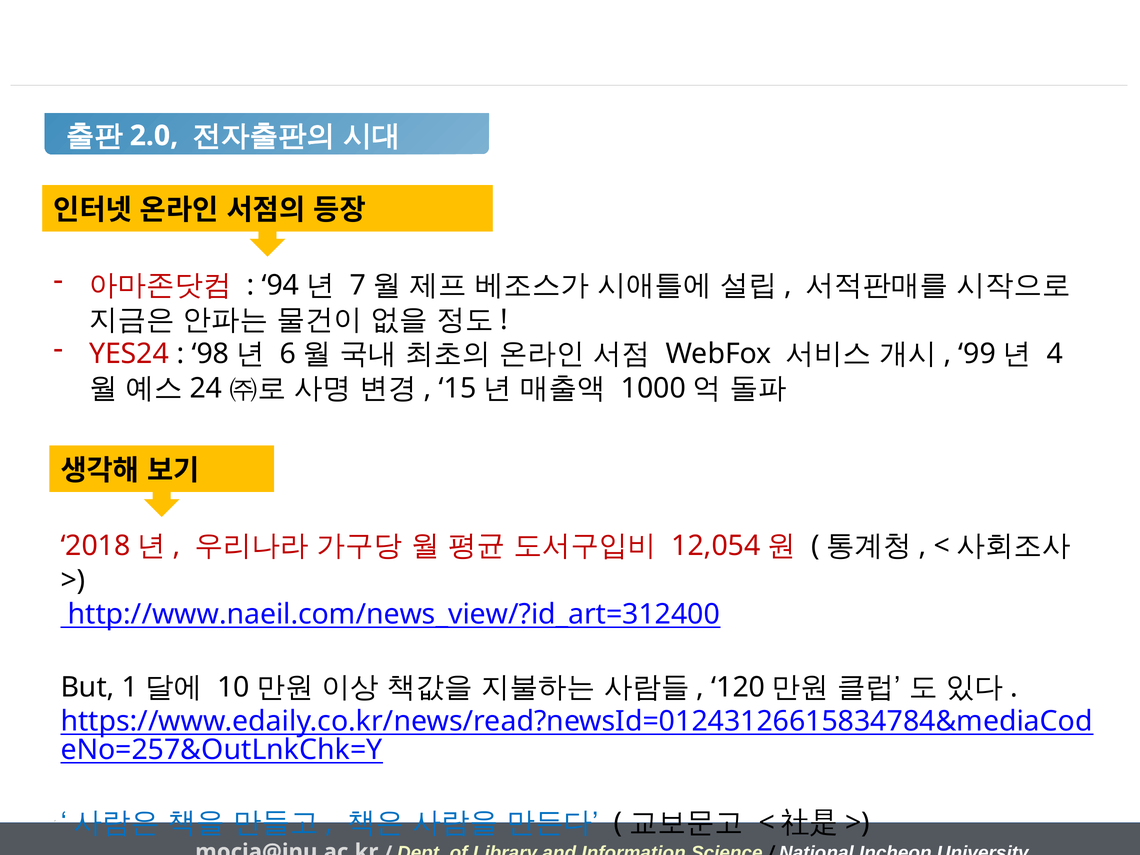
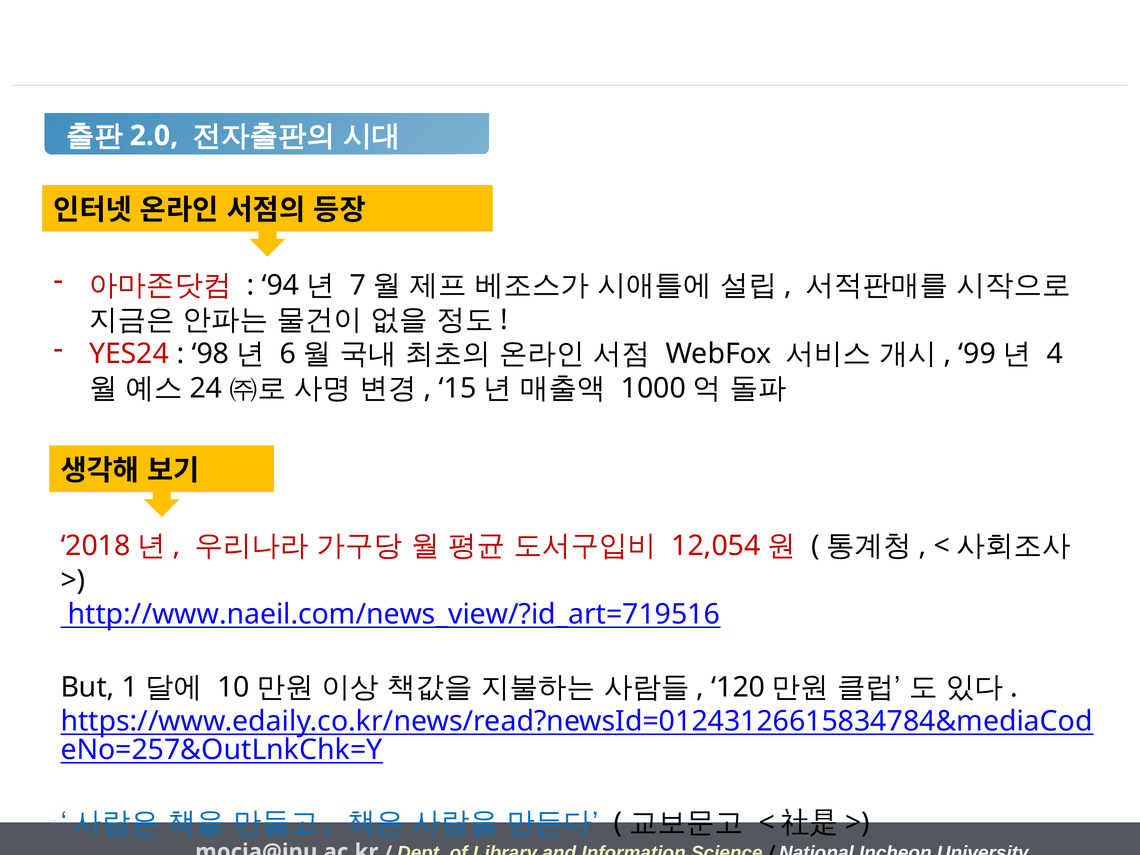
http://www.naeil.com/news_view/?id_art=312400: http://www.naeil.com/news_view/?id_art=312400 -> http://www.naeil.com/news_view/?id_art=719516 (394, 614)
